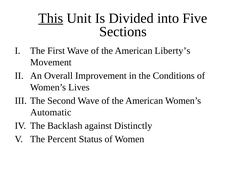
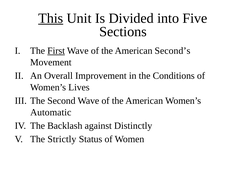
First underline: none -> present (56, 51)
Liberty’s: Liberty’s -> Second’s (172, 51)
Percent: Percent -> Strictly (62, 139)
